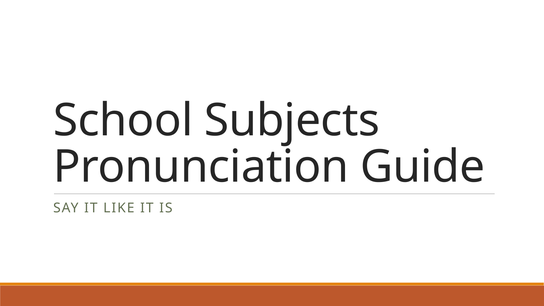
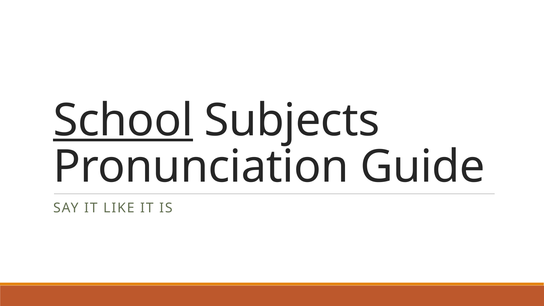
School underline: none -> present (123, 120)
